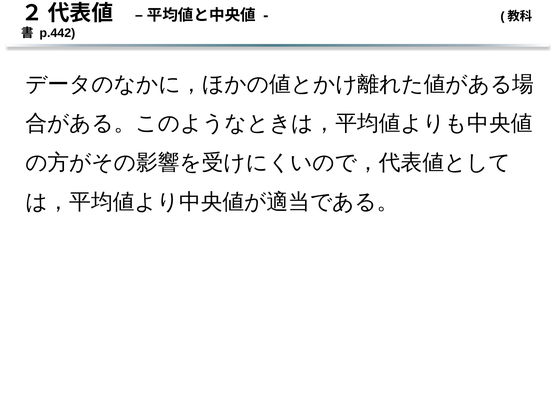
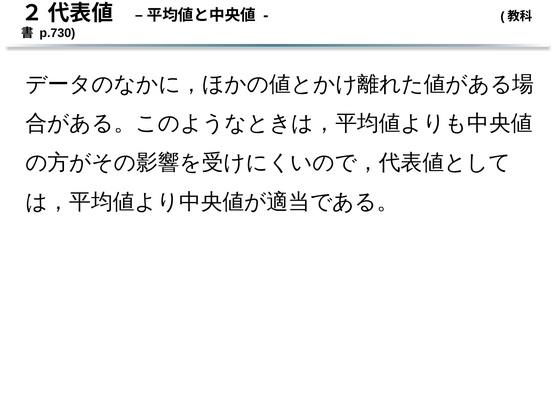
p.442: p.442 -> p.730 (57, 33)
